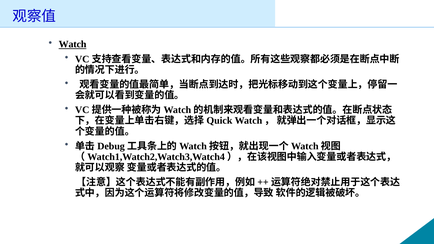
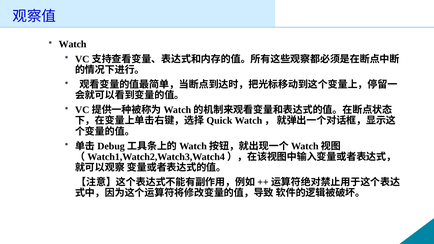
Watch underline: present -> none (73, 44)
